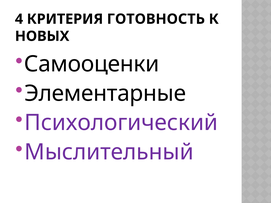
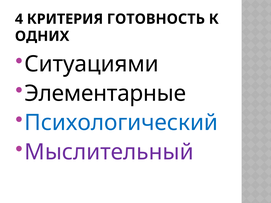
НОВЫХ: НОВЫХ -> ОДНИХ (42, 36)
Самооценки: Самооценки -> Ситуациями (92, 64)
Психологический colour: purple -> blue (121, 123)
